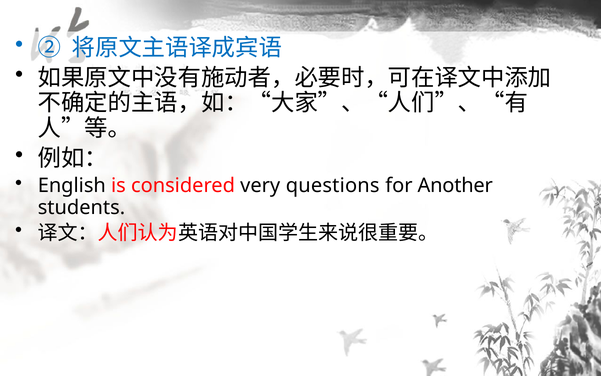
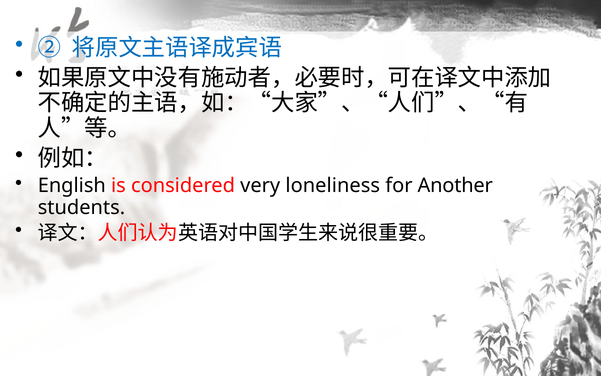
questions: questions -> loneliness (333, 186)
